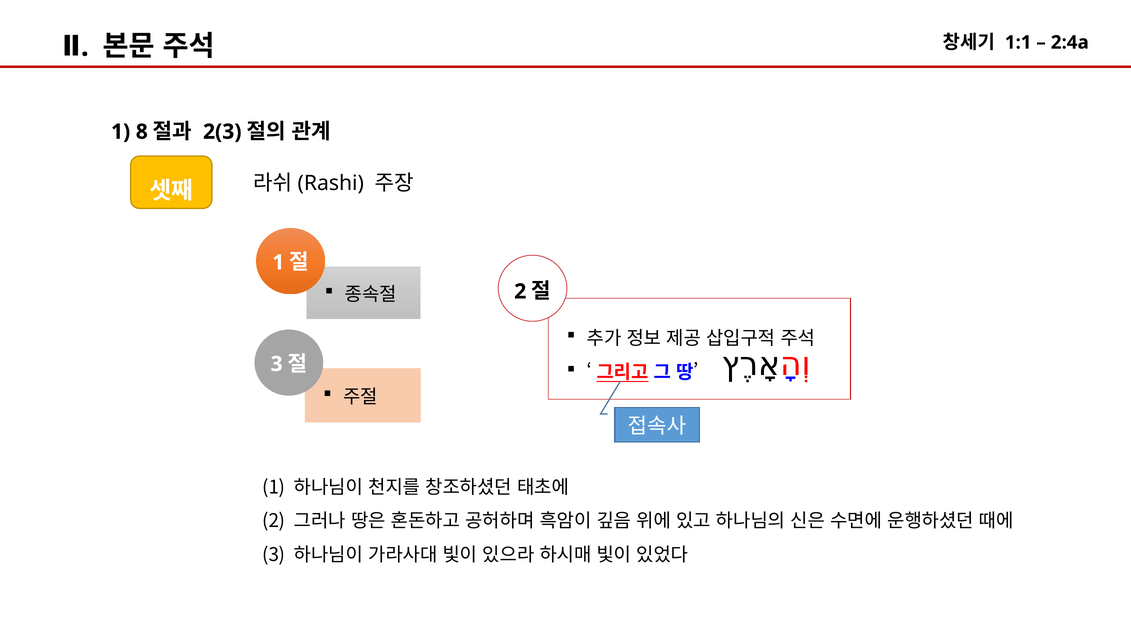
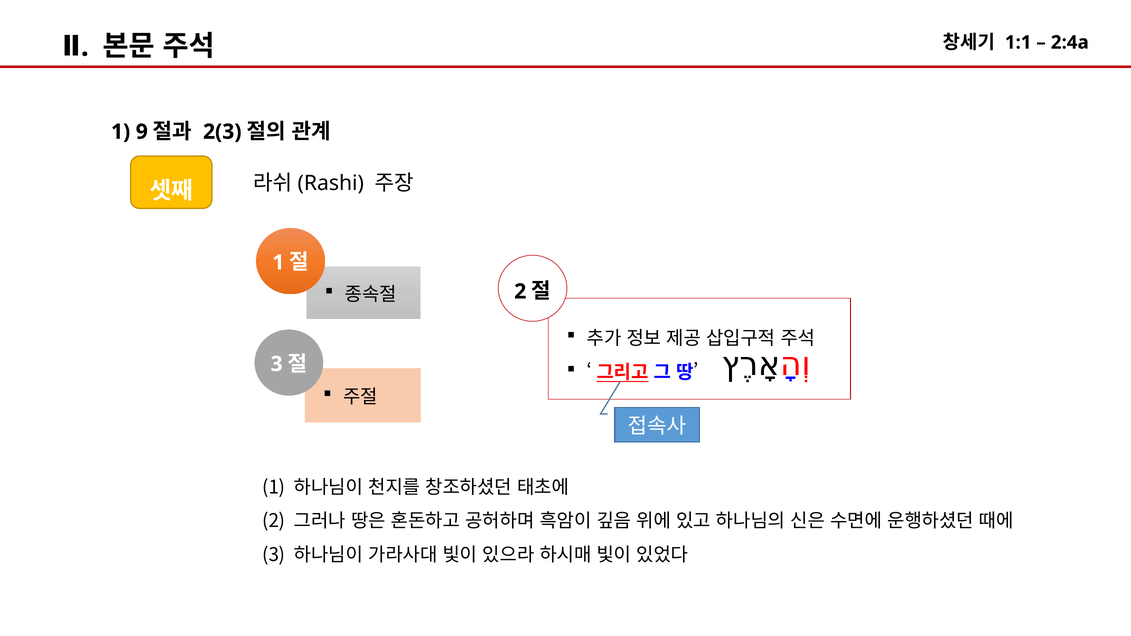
8: 8 -> 9 (142, 132)
